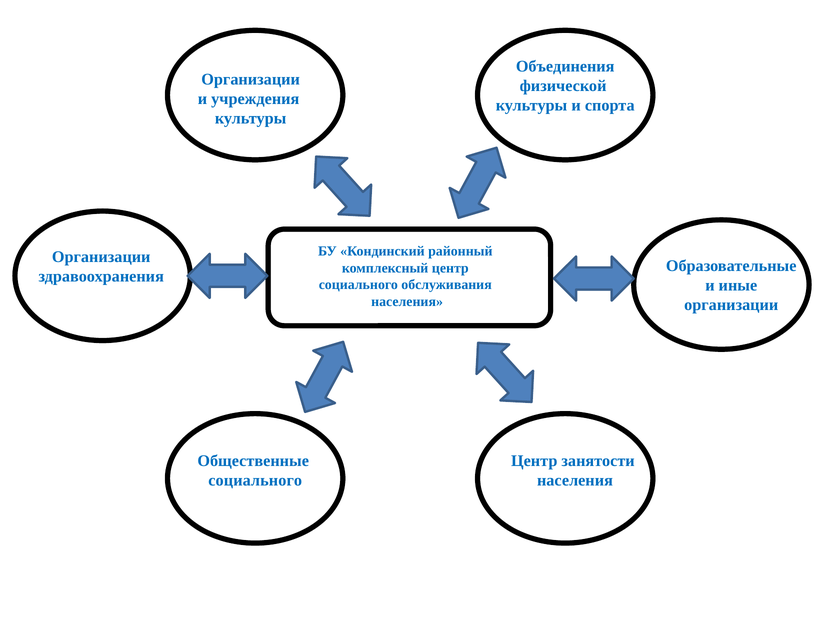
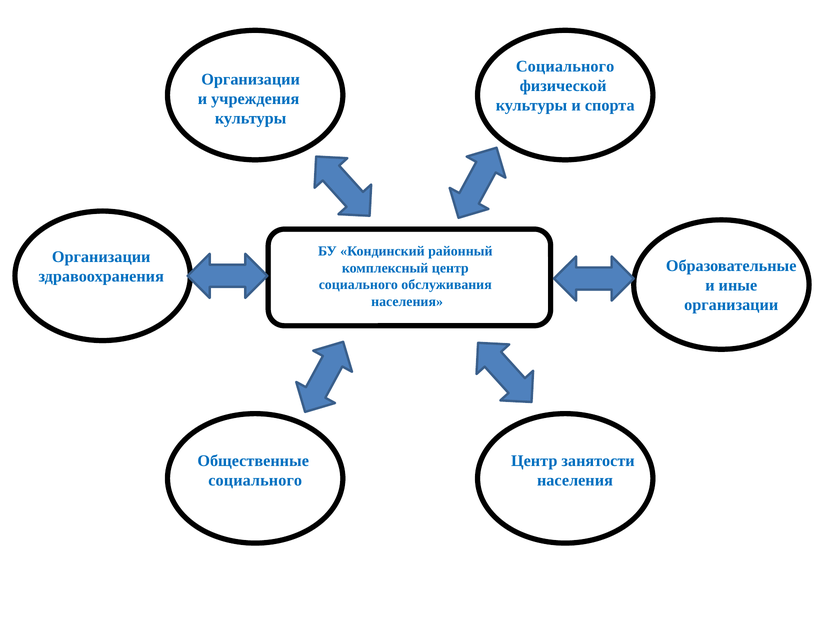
Объединения: Объединения -> Социального (565, 67)
